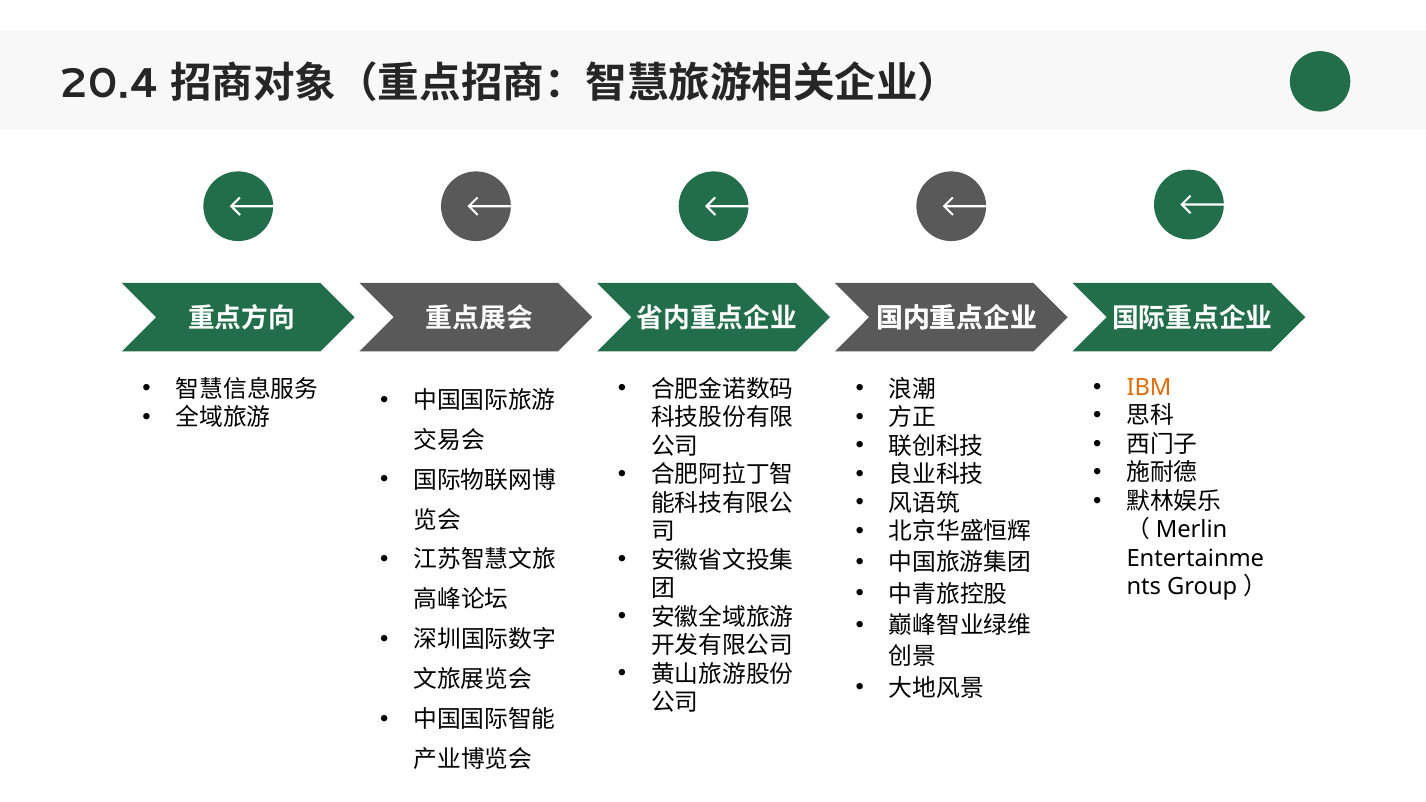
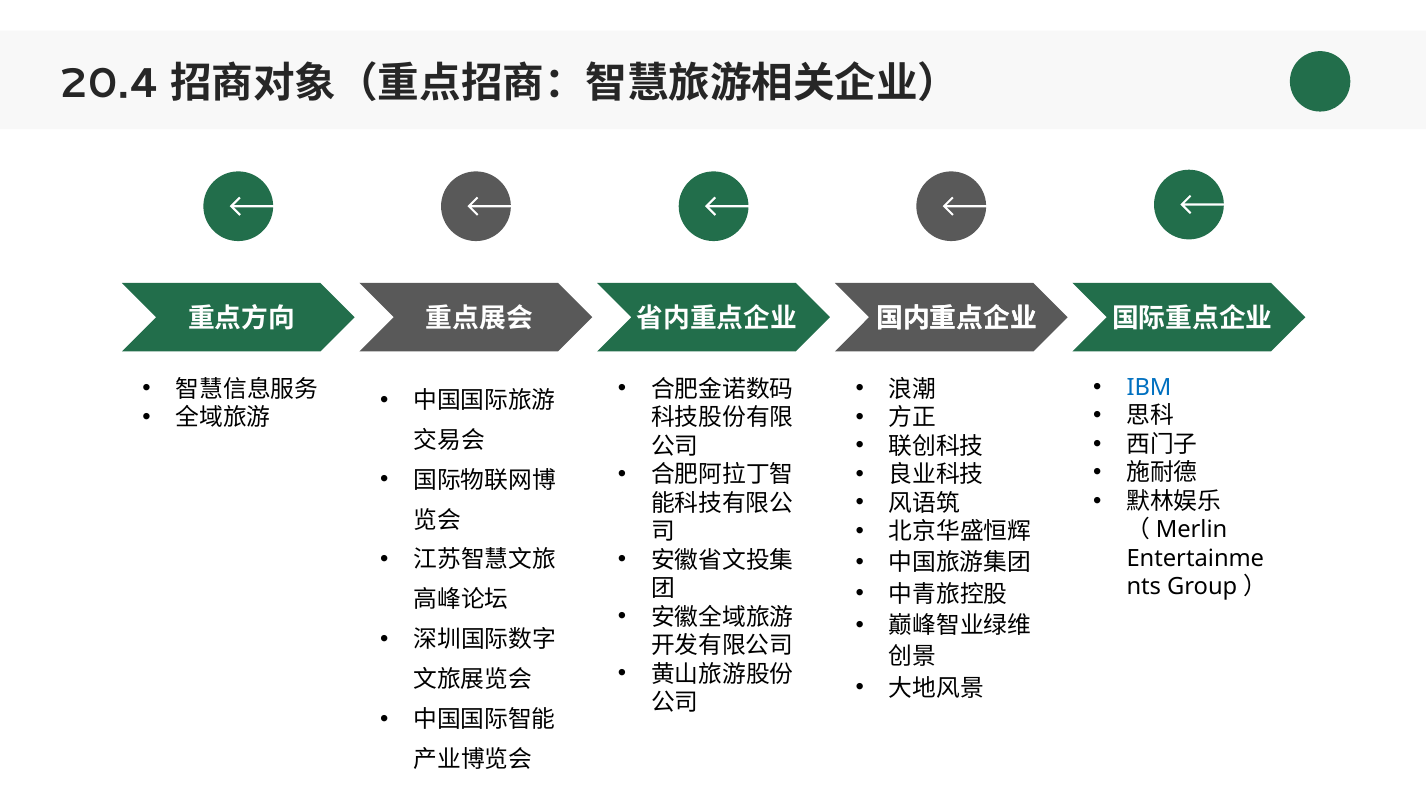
IBM colour: orange -> blue (1149, 388)
